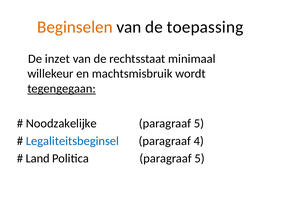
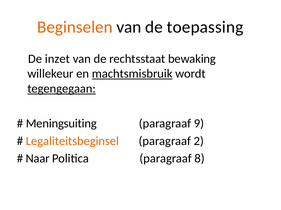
minimaal: minimaal -> bewaking (192, 59)
machtsmisbruik underline: none -> present (132, 74)
Noodzakelijke: Noodzakelijke -> Meningsuiting (61, 124)
5: 5 -> 9 (199, 124)
Legaliteitsbeginsel colour: blue -> orange (72, 141)
4: 4 -> 2 (199, 141)
Land: Land -> Naar (38, 159)
Politica paragraaf 5: 5 -> 8 (200, 159)
